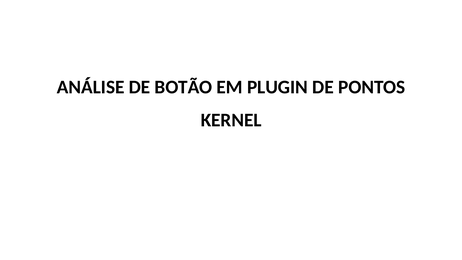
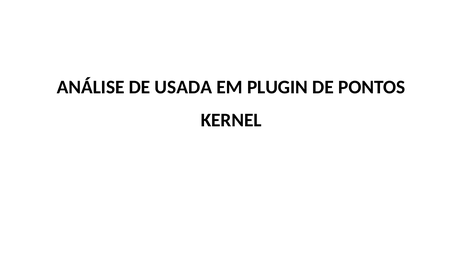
BOTÃO: BOTÃO -> USADA (183, 87)
